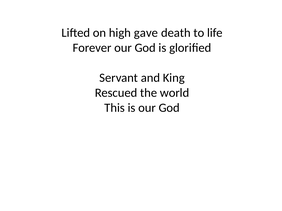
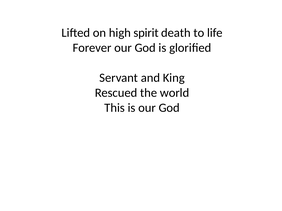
gave: gave -> spirit (146, 33)
